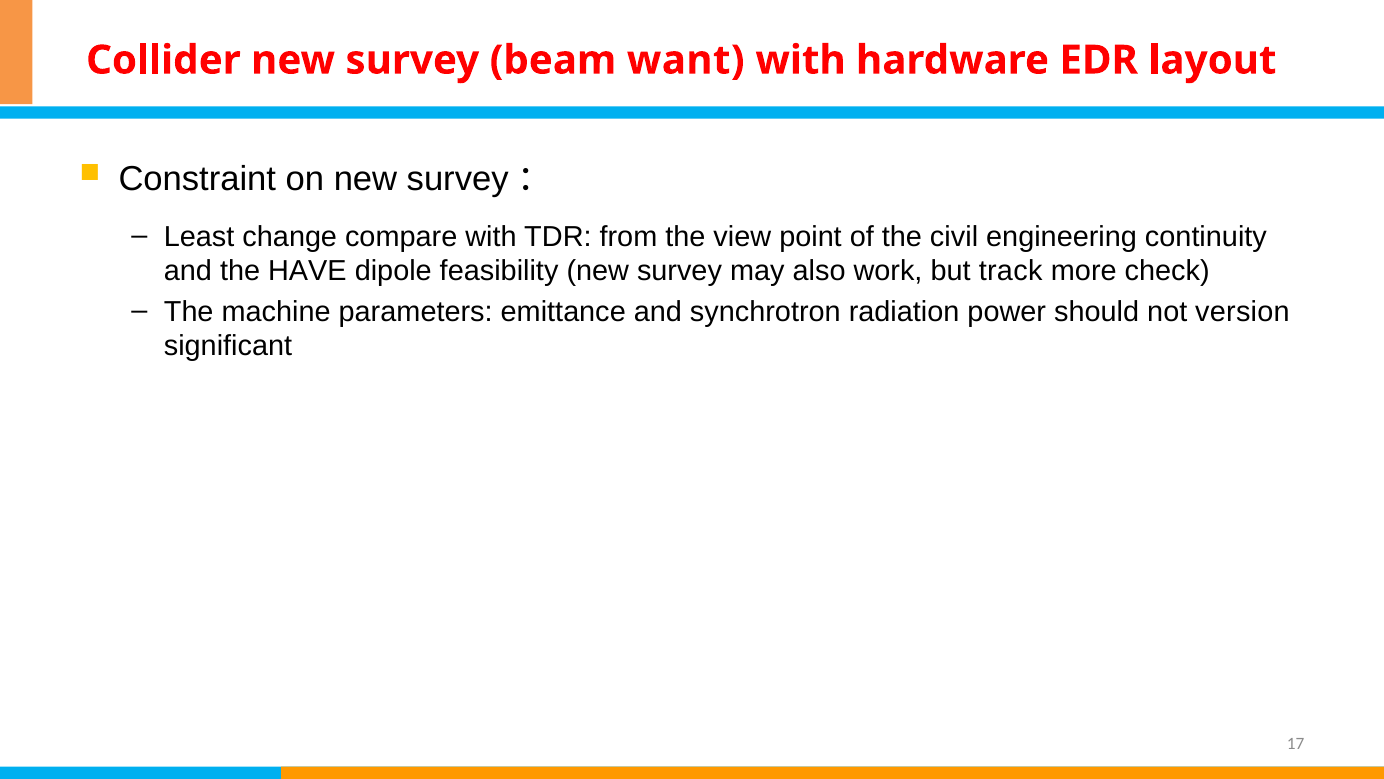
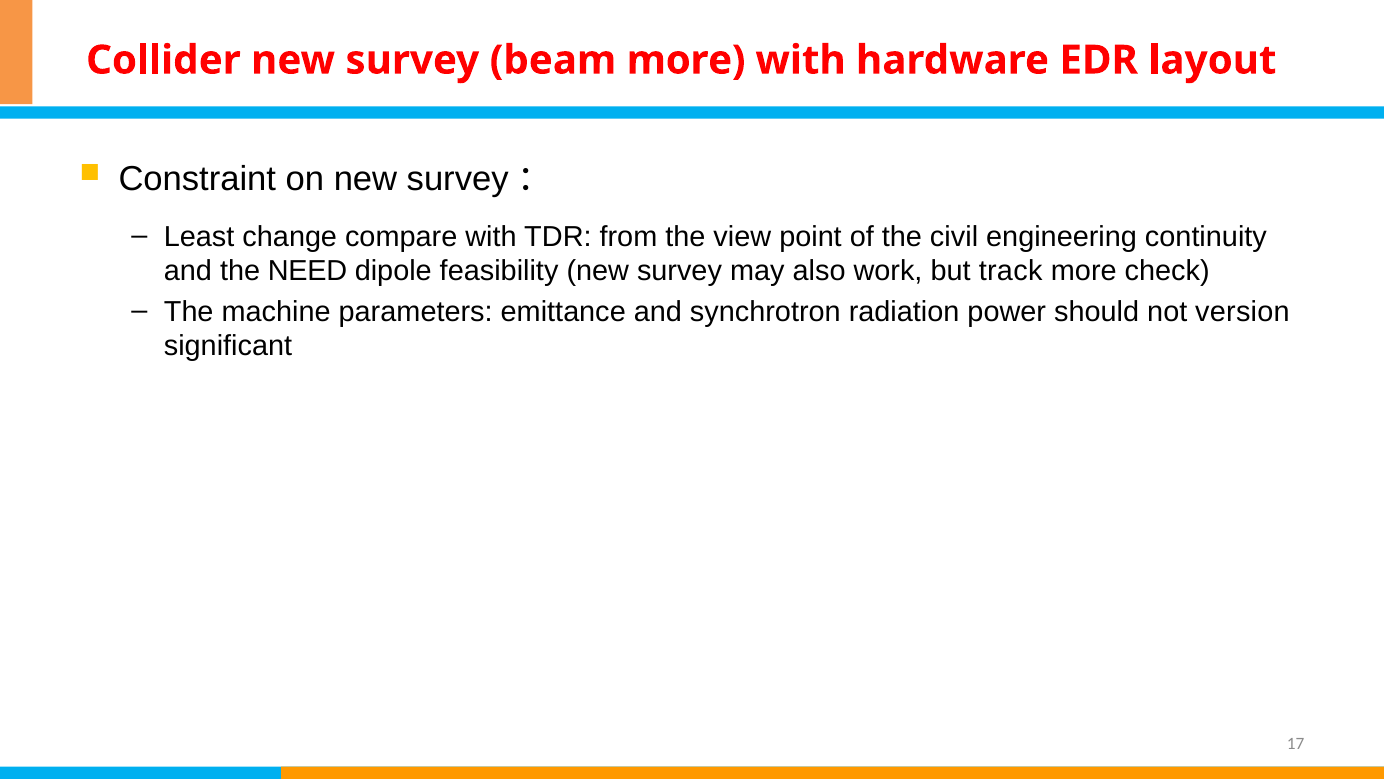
beam want: want -> more (686, 60)
HAVE: HAVE -> NEED (308, 271)
